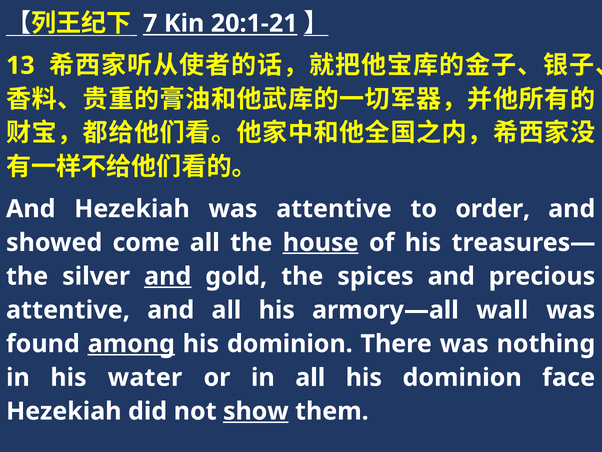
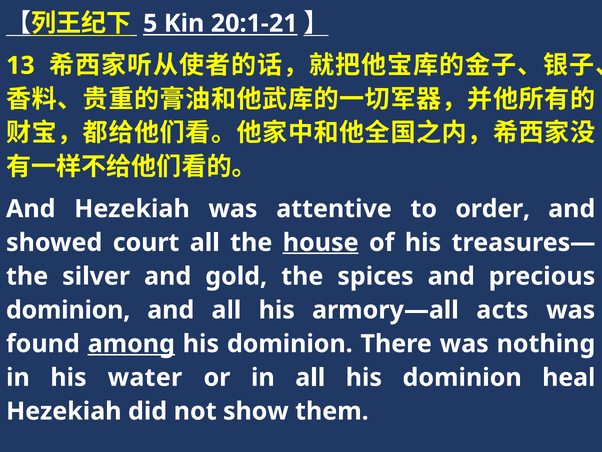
7: 7 -> 5 (150, 23)
come: come -> court (146, 242)
and underline: present -> none (168, 276)
attentive: attentive -> dominion (68, 310)
wall: wall -> acts (502, 310)
face: face -> heal (569, 377)
show underline: present -> none (256, 411)
